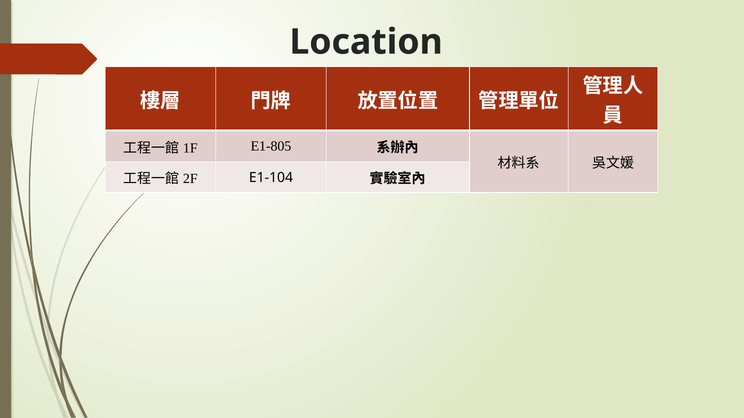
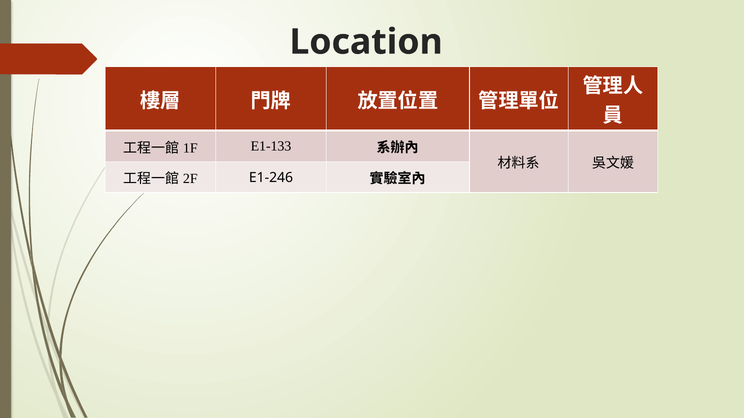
E1-805: E1-805 -> E1-133 (271, 146)
E1-104: E1-104 -> E1-246 (271, 178)
